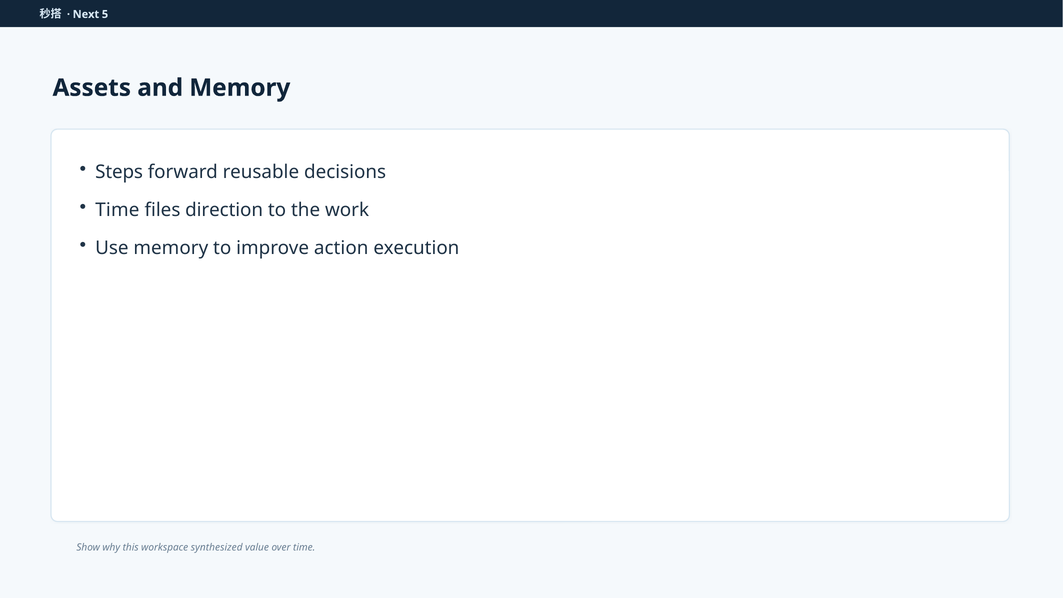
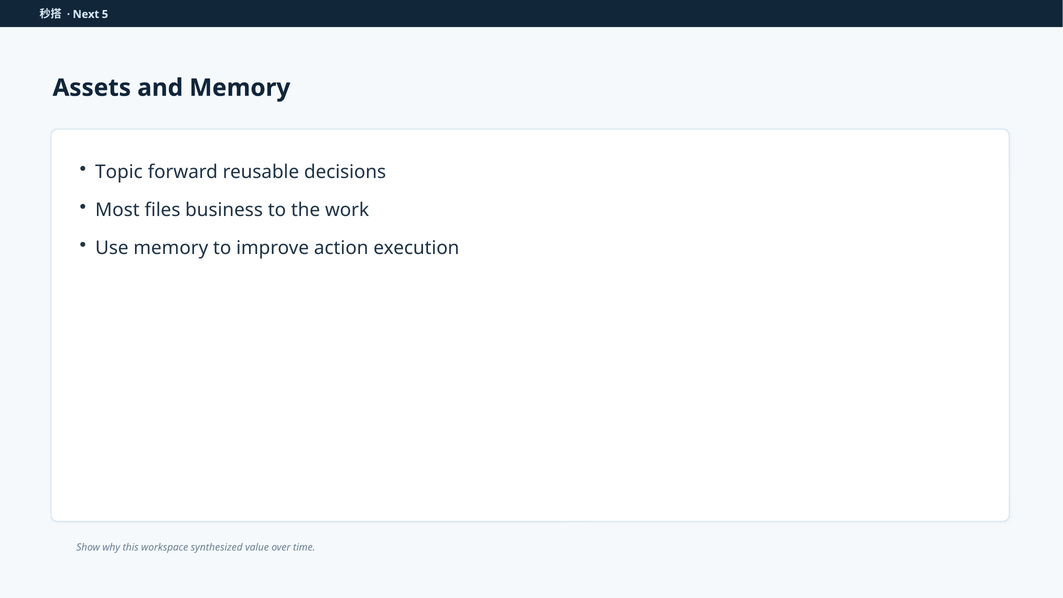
Steps: Steps -> Topic (119, 172)
Time: Time -> Most (117, 210)
direction: direction -> business (224, 210)
